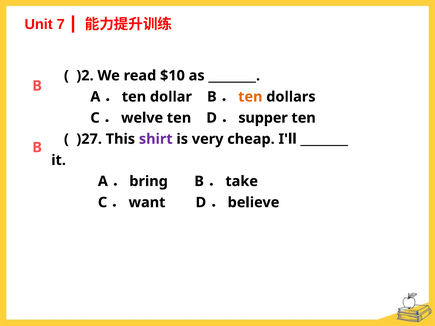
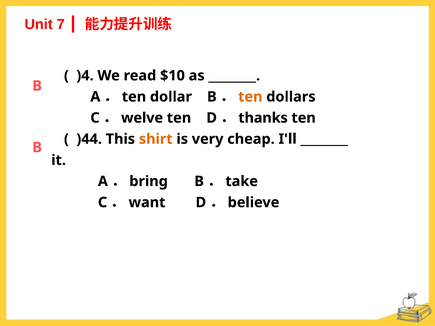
)2: )2 -> )4 (85, 76)
supper: supper -> thanks (263, 118)
)27: )27 -> )44 (89, 139)
shirt colour: purple -> orange (156, 139)
